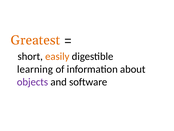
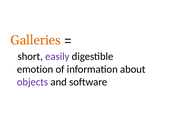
Greatest: Greatest -> Galleries (36, 40)
easily colour: orange -> purple (57, 56)
learning: learning -> emotion (35, 69)
